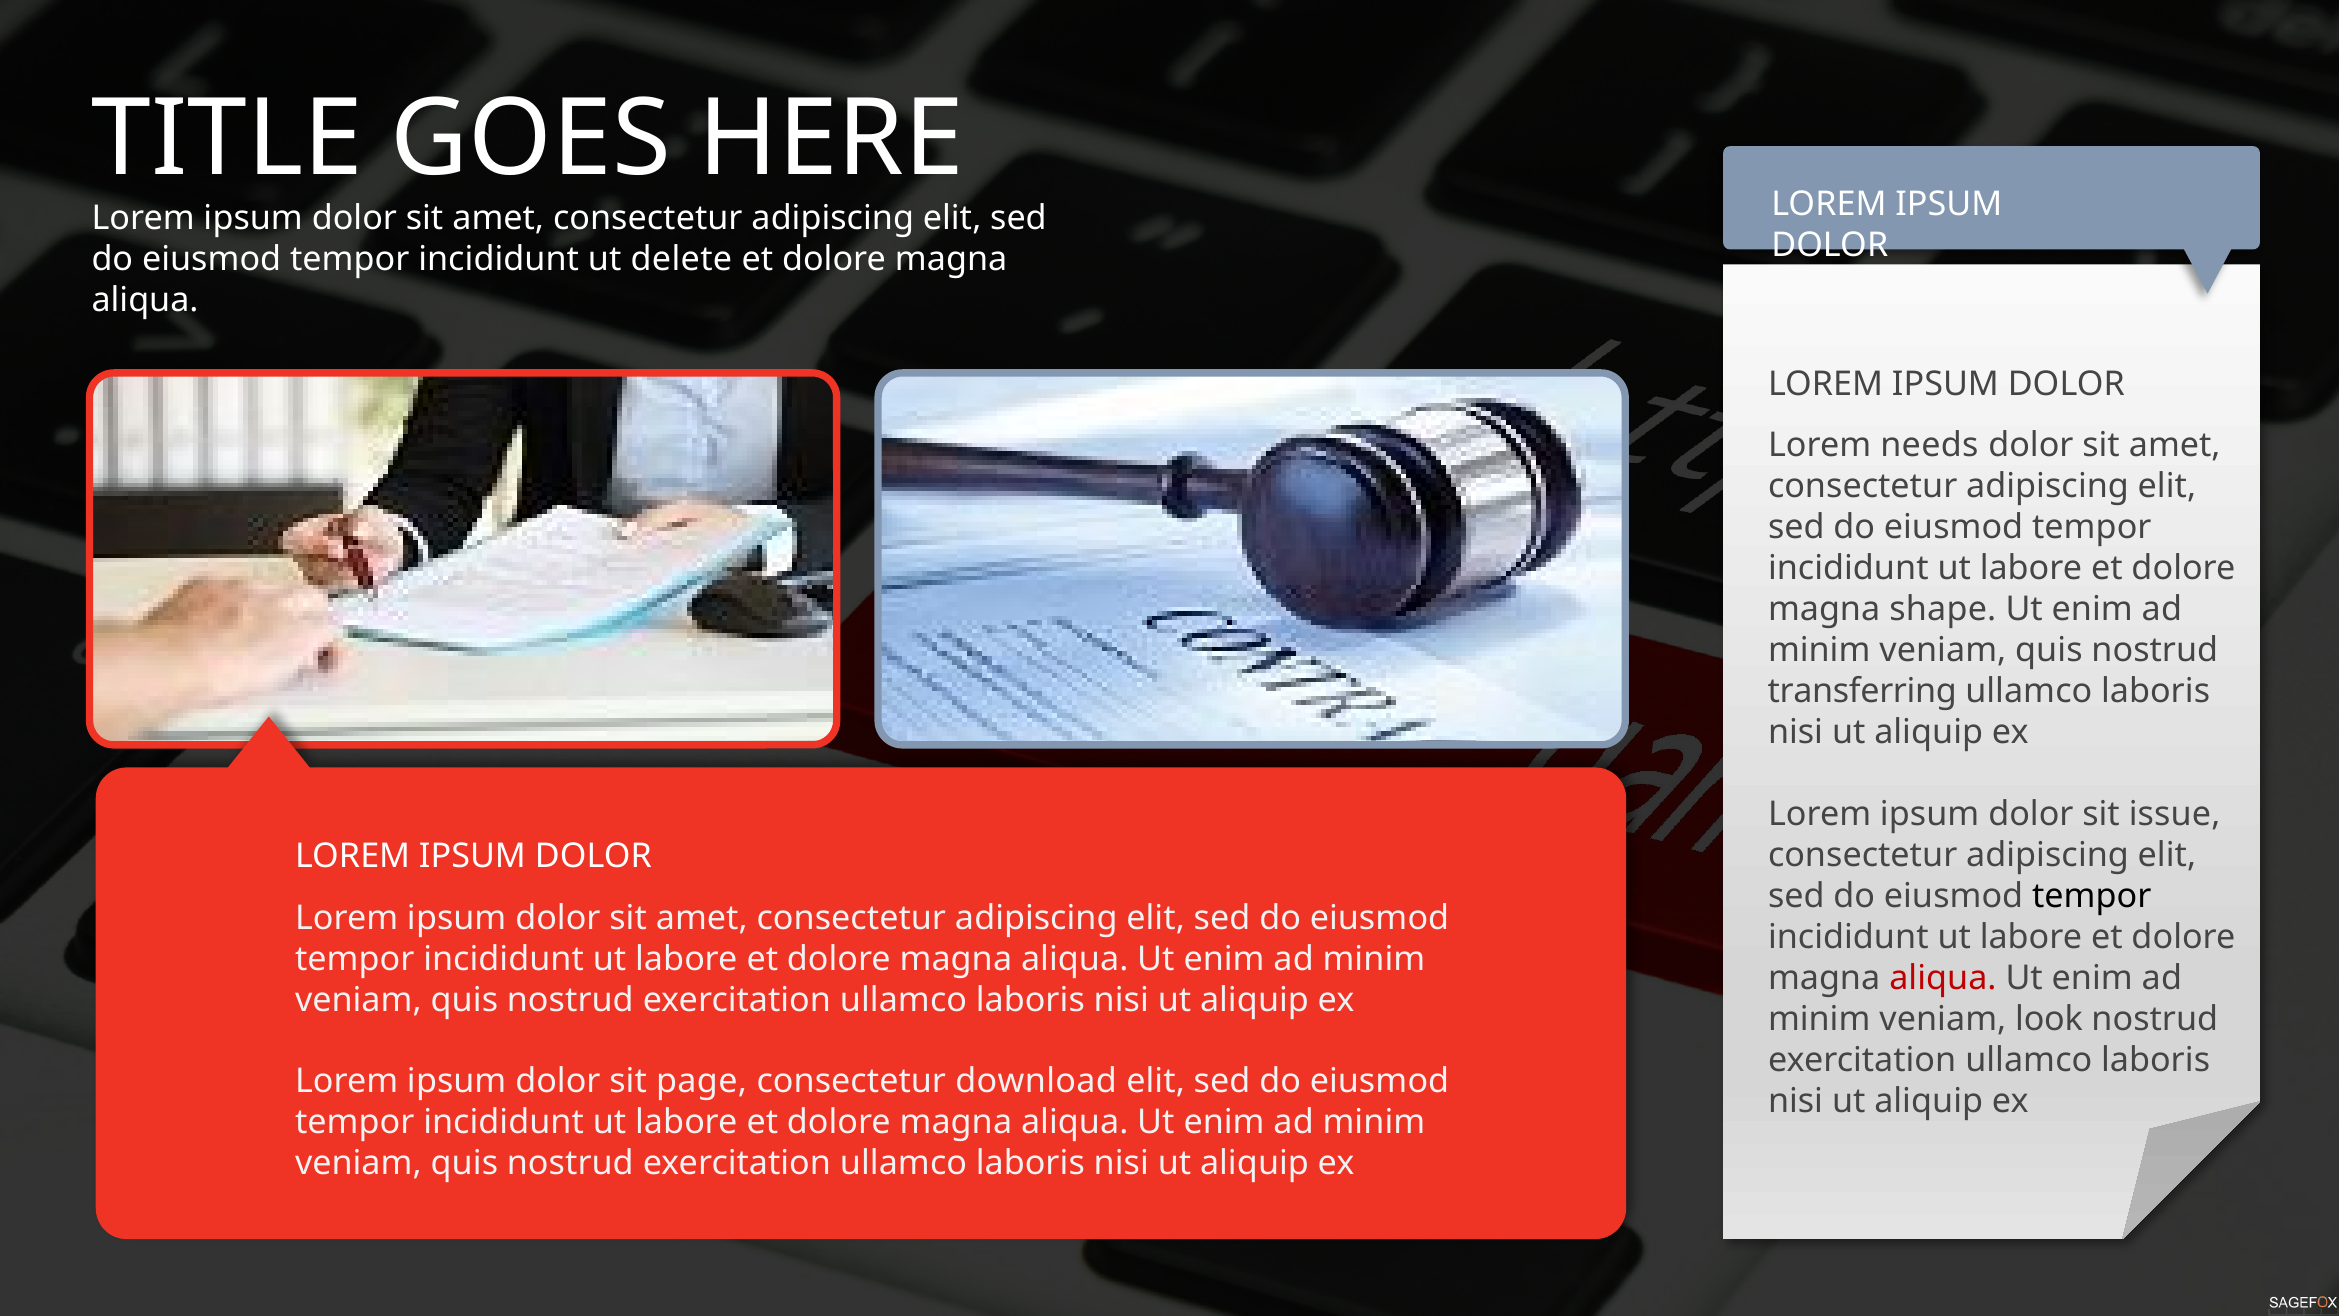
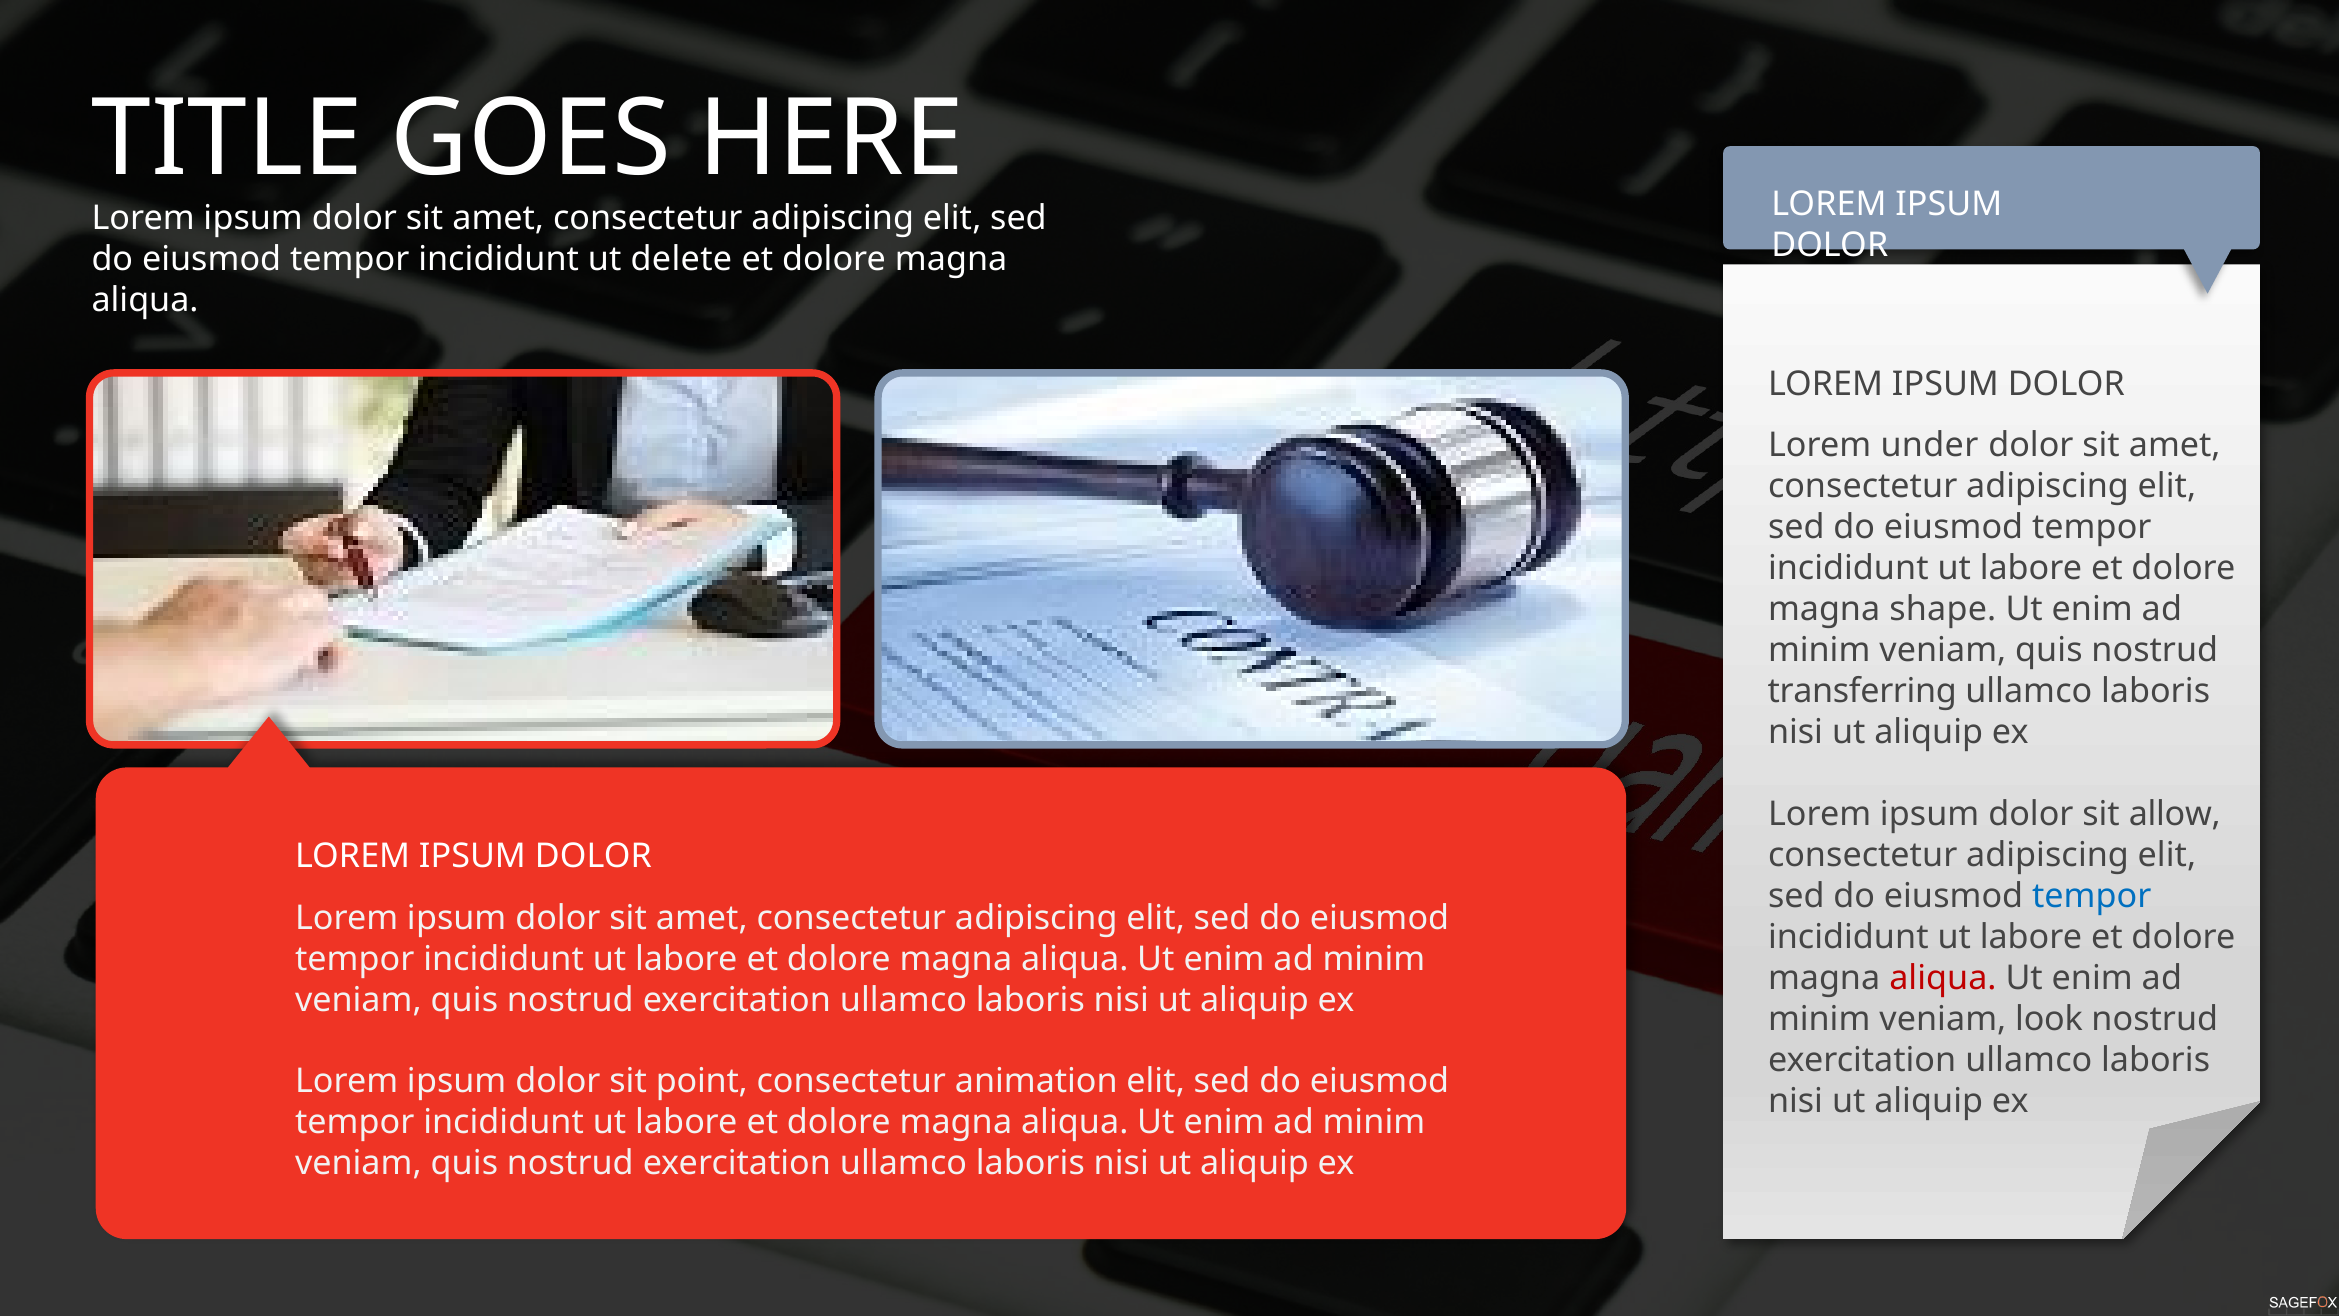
needs: needs -> under (1929, 446)
issue: issue -> allow (2175, 814)
tempor colour: black -> blue (2092, 896)
page: page -> point (702, 1081)
download: download -> animation (1036, 1081)
